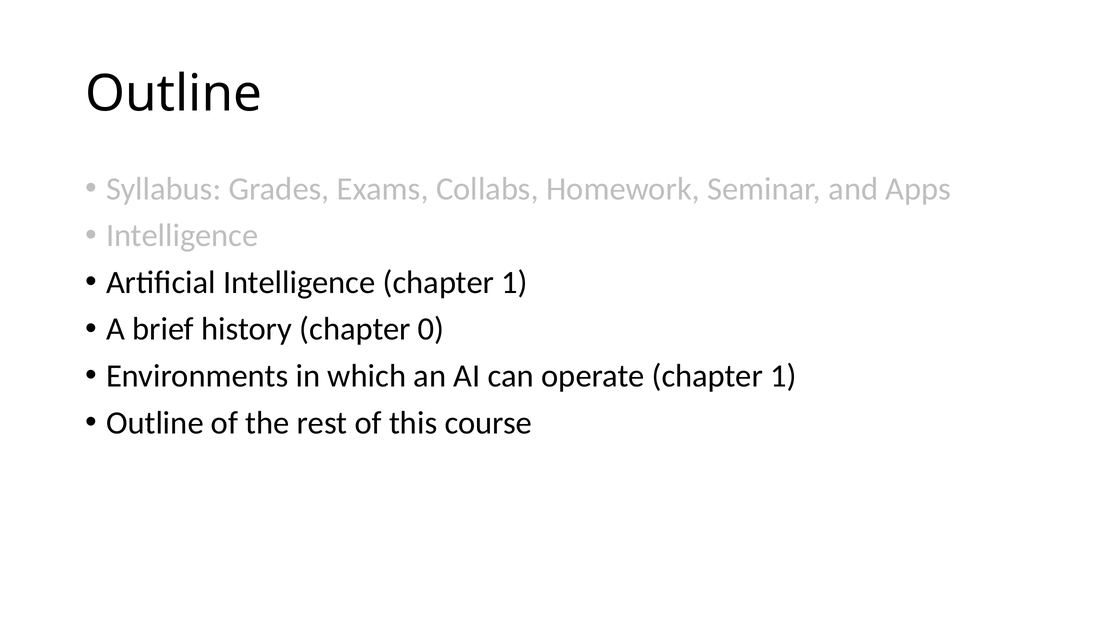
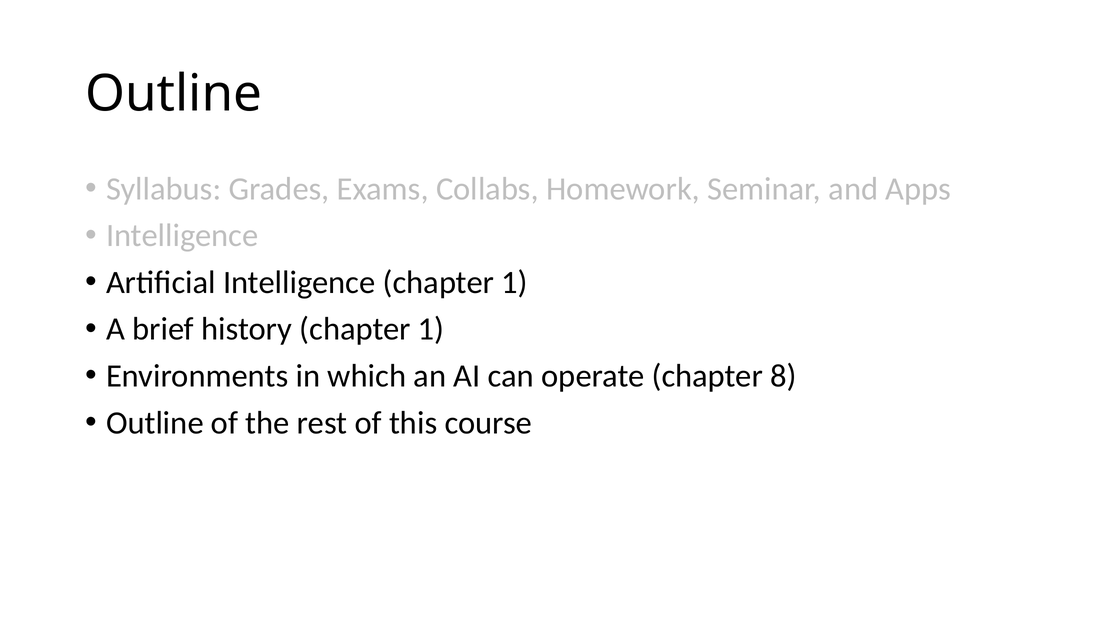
history chapter 0: 0 -> 1 (431, 329)
operate chapter 1: 1 -> 8 (784, 376)
